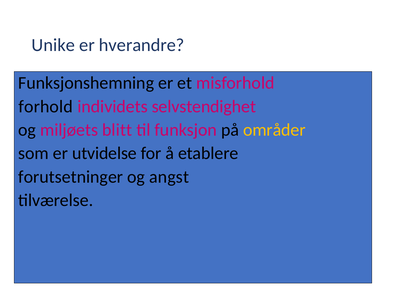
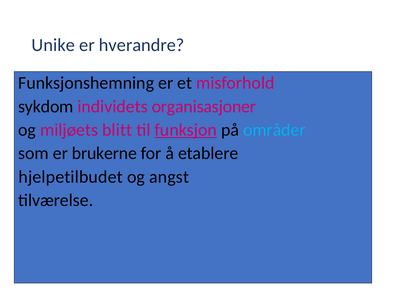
forhold: forhold -> sykdom (46, 107)
selvstendighet: selvstendighet -> organisasjoner (204, 107)
funksjon underline: none -> present (186, 130)
områder colour: yellow -> light blue (274, 130)
utvidelse: utvidelse -> brukerne (104, 154)
forutsetninger: forutsetninger -> hjelpetilbudet (71, 177)
